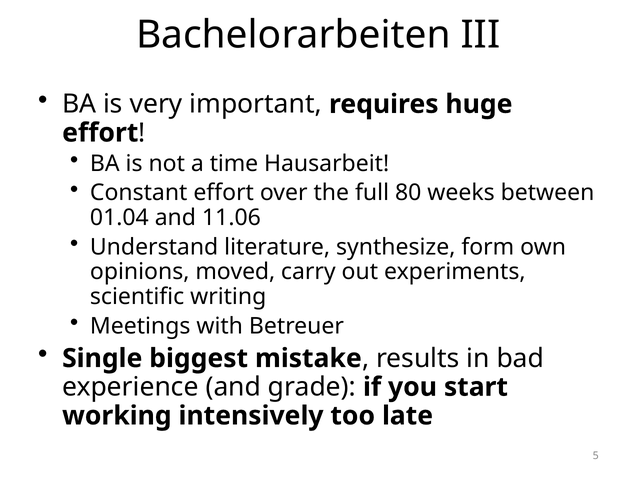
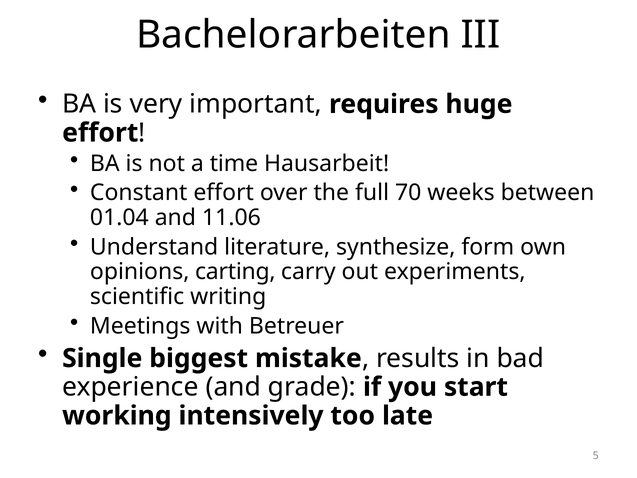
80: 80 -> 70 (408, 193)
moved: moved -> carting (235, 272)
